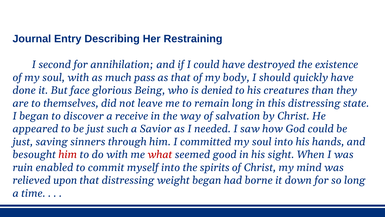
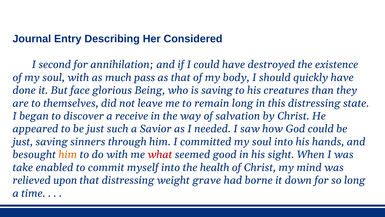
Restraining: Restraining -> Considered (193, 39)
is denied: denied -> saving (217, 90)
him colour: red -> orange (68, 154)
ruin: ruin -> take (23, 167)
spirits: spirits -> health (215, 167)
weight began: began -> grave (207, 180)
